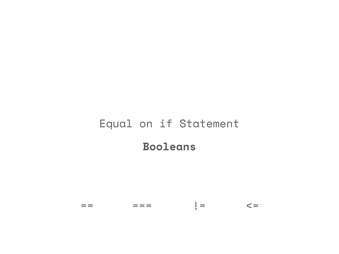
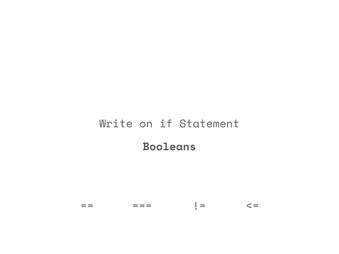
Equal: Equal -> Write (116, 124)
